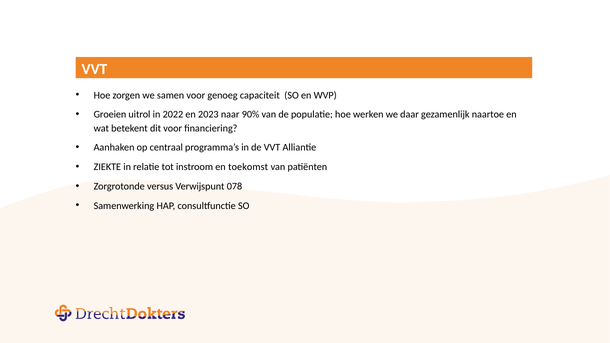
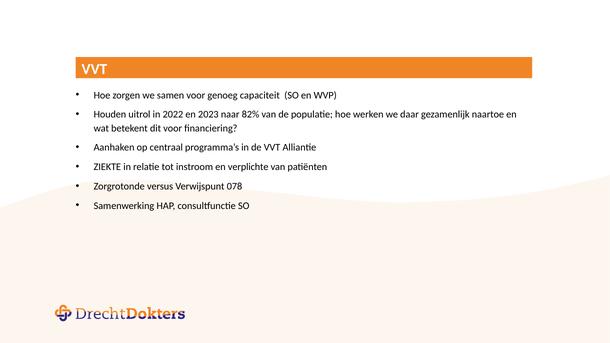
Groeien: Groeien -> Houden (110, 115)
90%: 90% -> 82% (251, 115)
toekomst: toekomst -> verplichte (248, 167)
